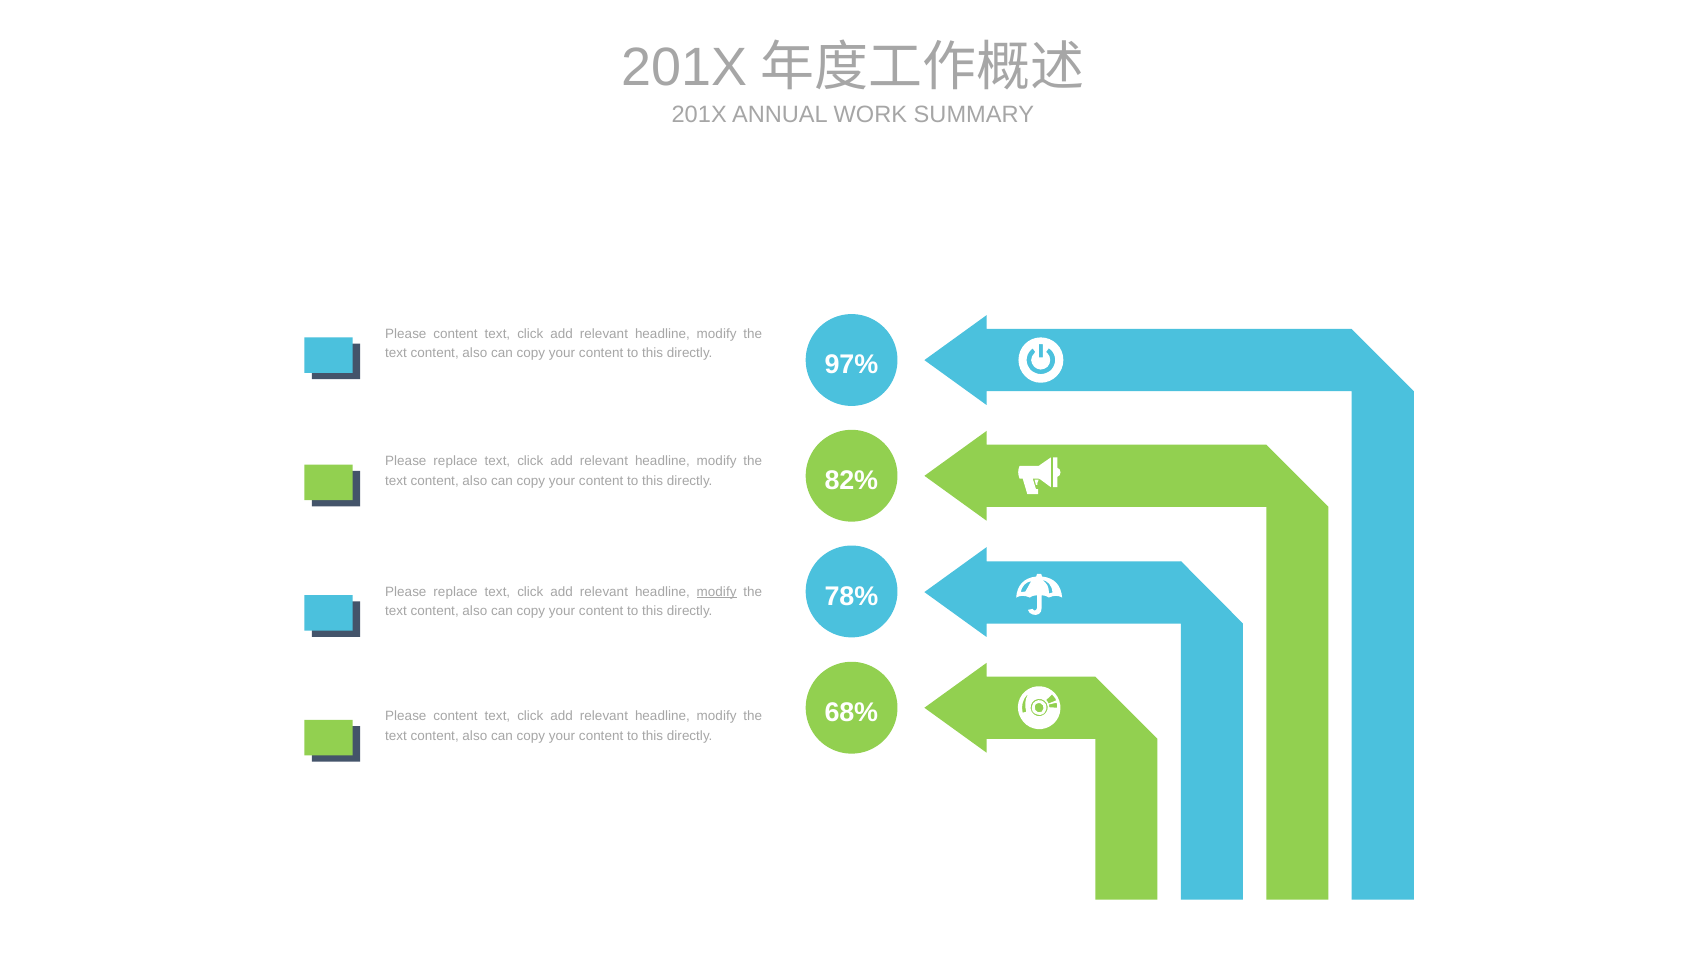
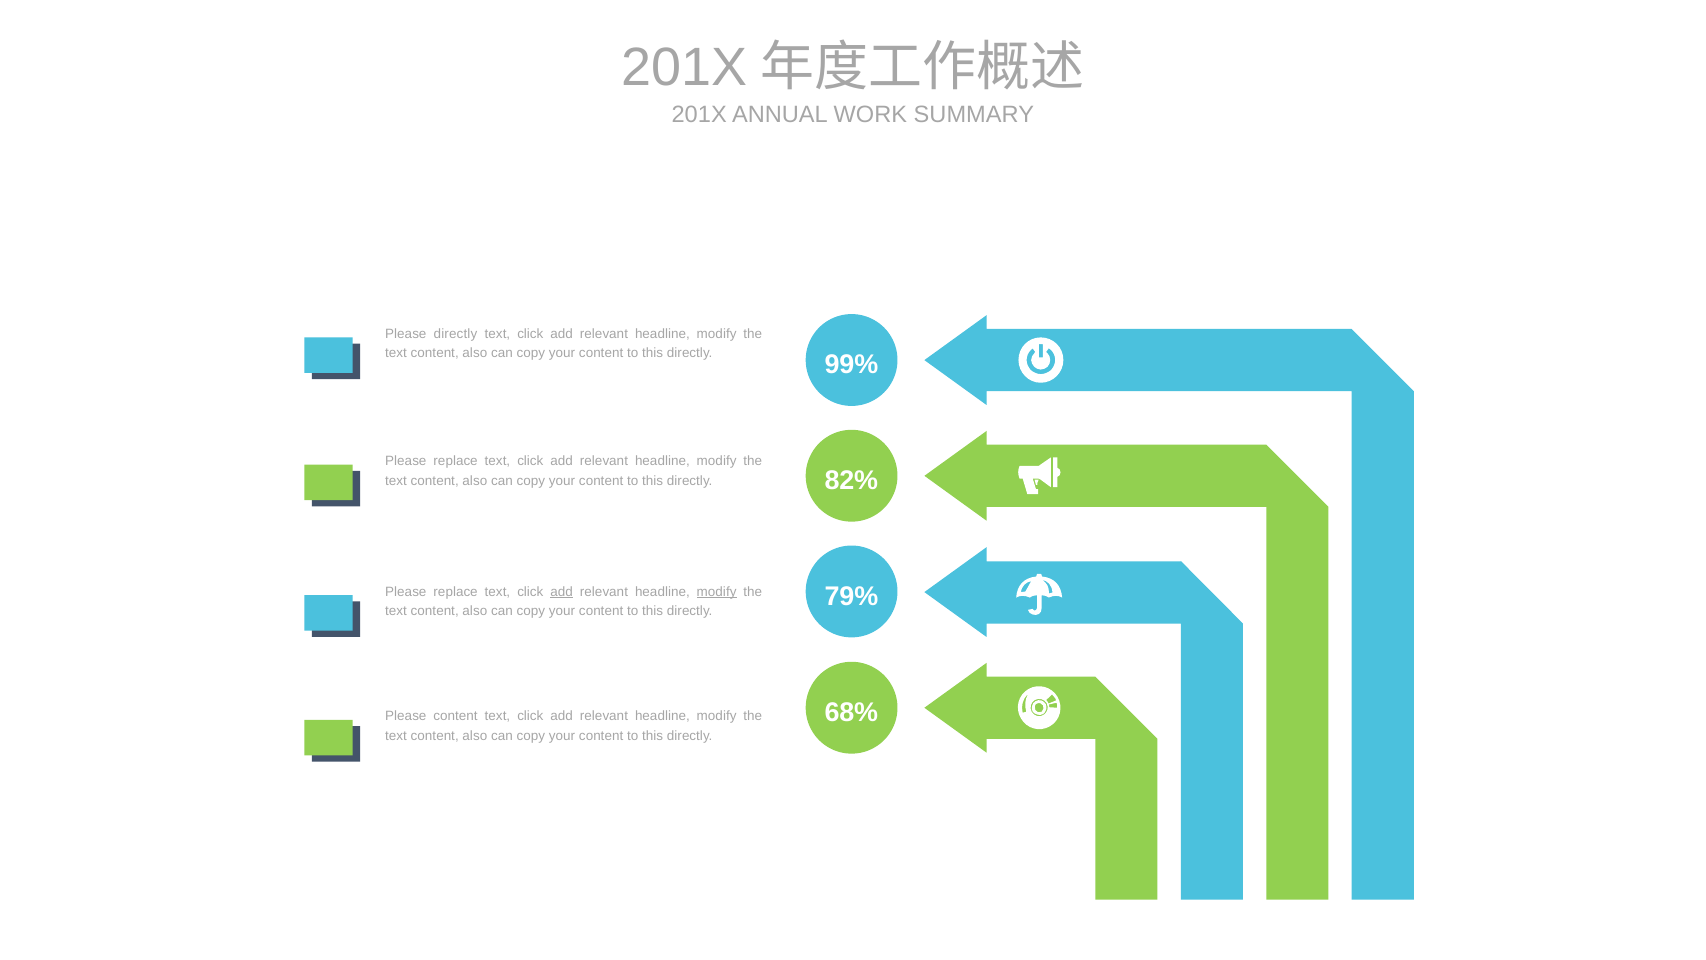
content: content -> directly (456, 334)
97%: 97% -> 99% (851, 365)
78%: 78% -> 79% (851, 596)
add underline: none -> present (562, 591)
